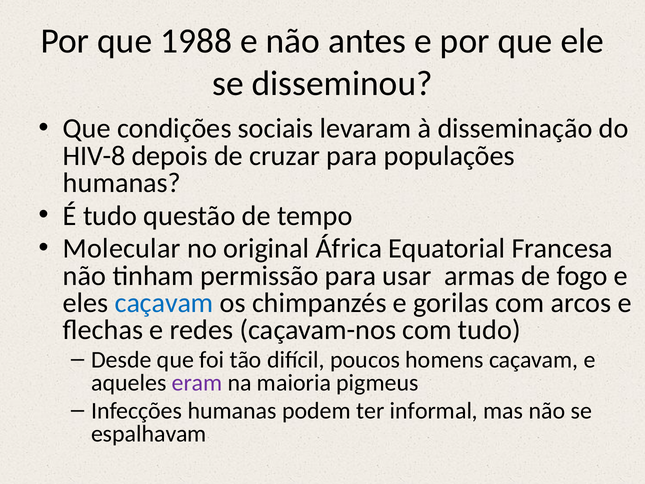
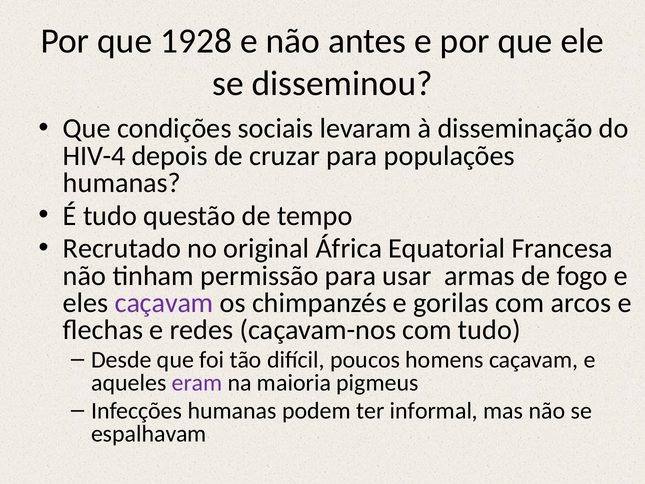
1988: 1988 -> 1928 (196, 41)
HIV-8: HIV-8 -> HIV-4 (94, 156)
Molecular: Molecular -> Recrutado (122, 248)
caçavam colour: blue -> purple (164, 303)
